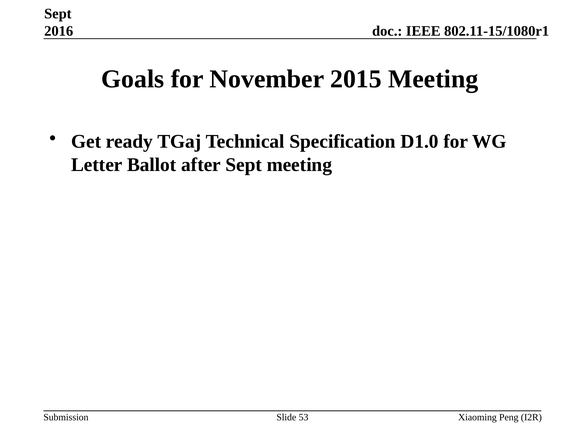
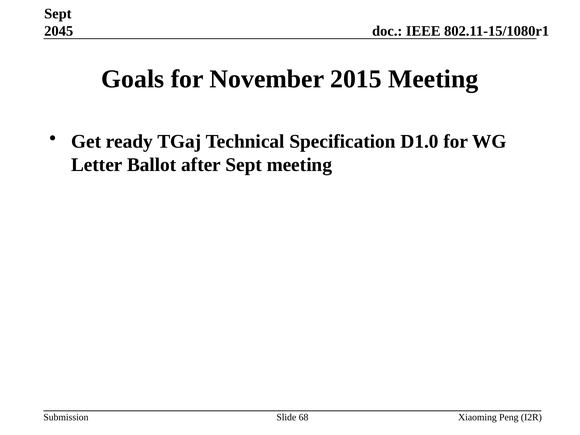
2016: 2016 -> 2045 (59, 31)
53: 53 -> 68 (304, 417)
